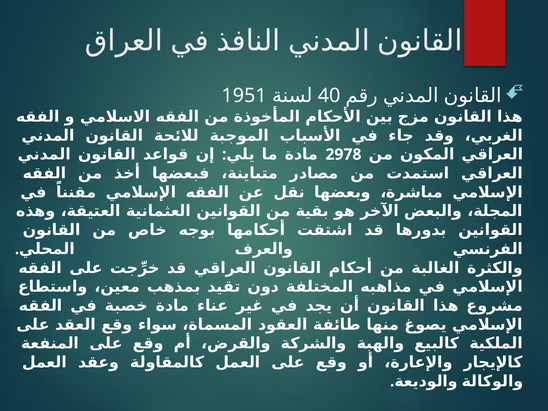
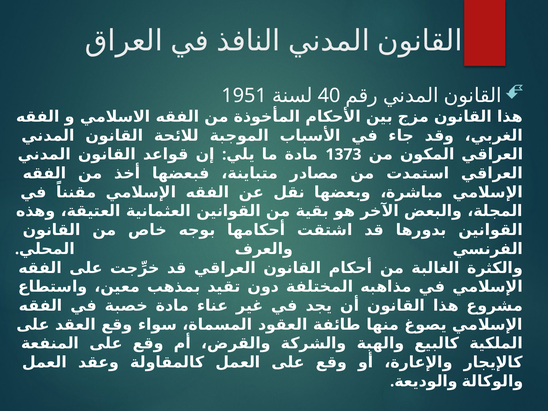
2978: 2978 -> 1373 (343, 154)
